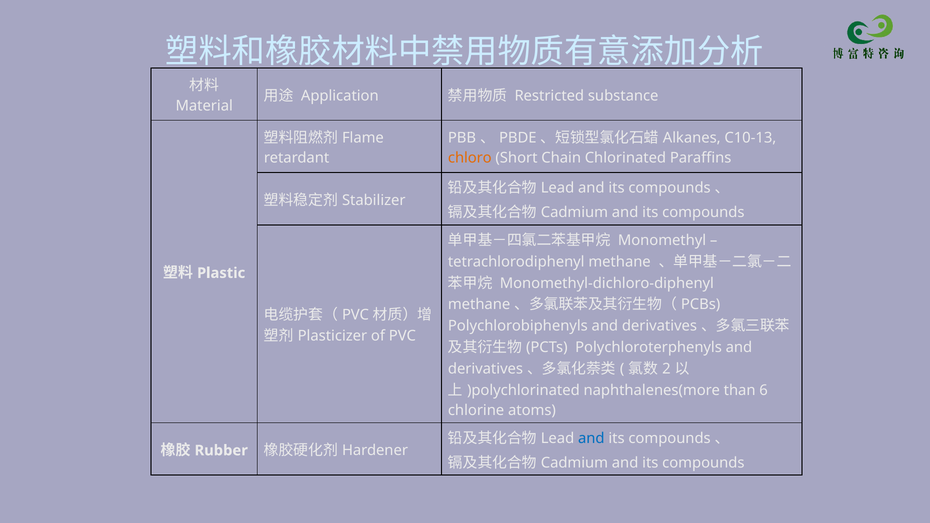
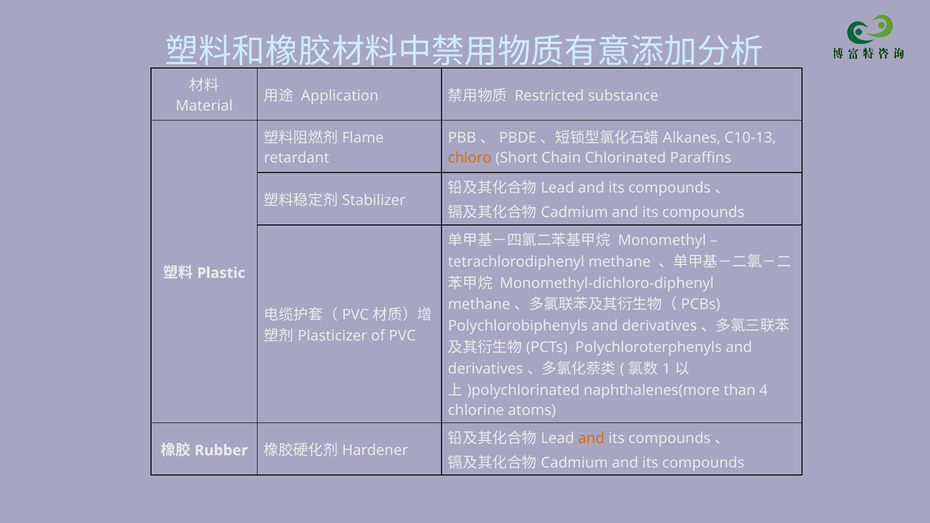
2: 2 -> 1 (666, 369)
6: 6 -> 4 (764, 390)
and colour: blue -> orange (591, 438)
